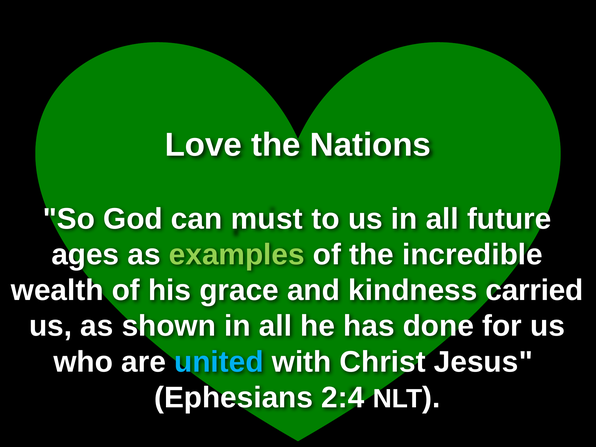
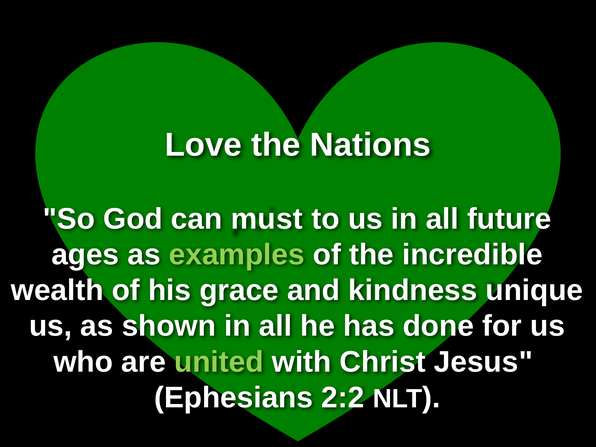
carried: carried -> unique (534, 290)
united colour: light blue -> light green (219, 362)
2:4: 2:4 -> 2:2 (343, 398)
